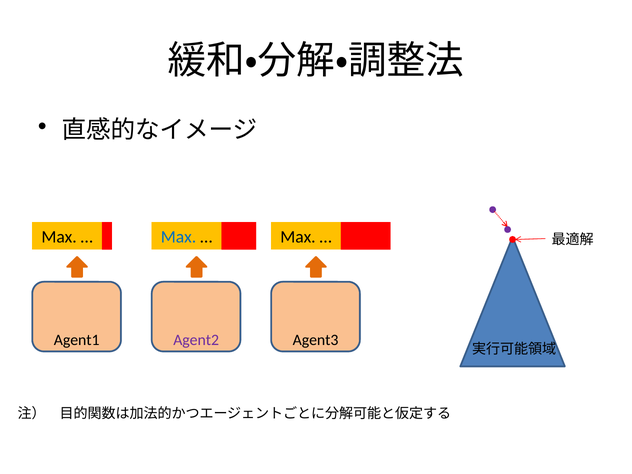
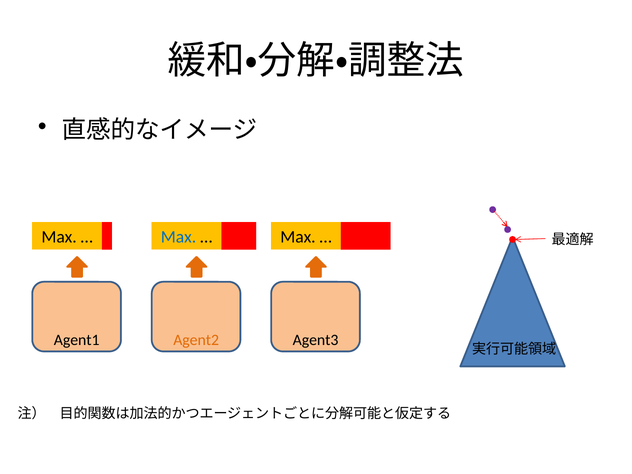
Agent2 colour: purple -> orange (196, 340)
